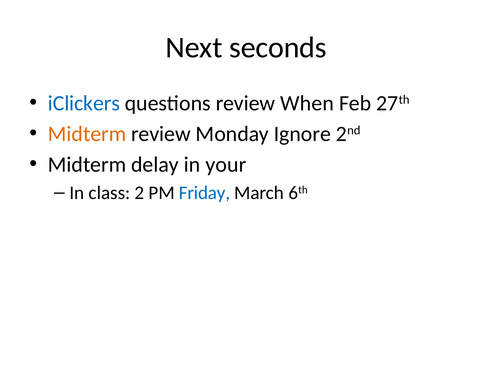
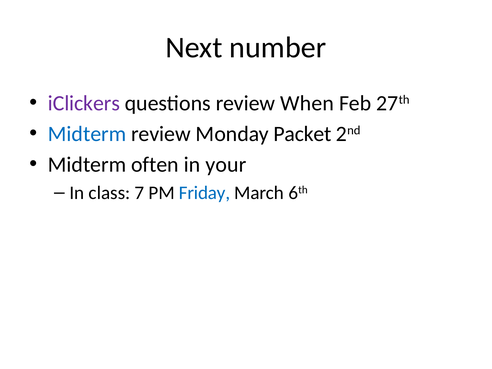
seconds: seconds -> number (278, 48)
iClickers colour: blue -> purple (84, 103)
Midterm colour: orange -> blue (87, 134)
Ignore: Ignore -> Packet (302, 134)
delay: delay -> often (155, 165)
2: 2 -> 7 (139, 193)
